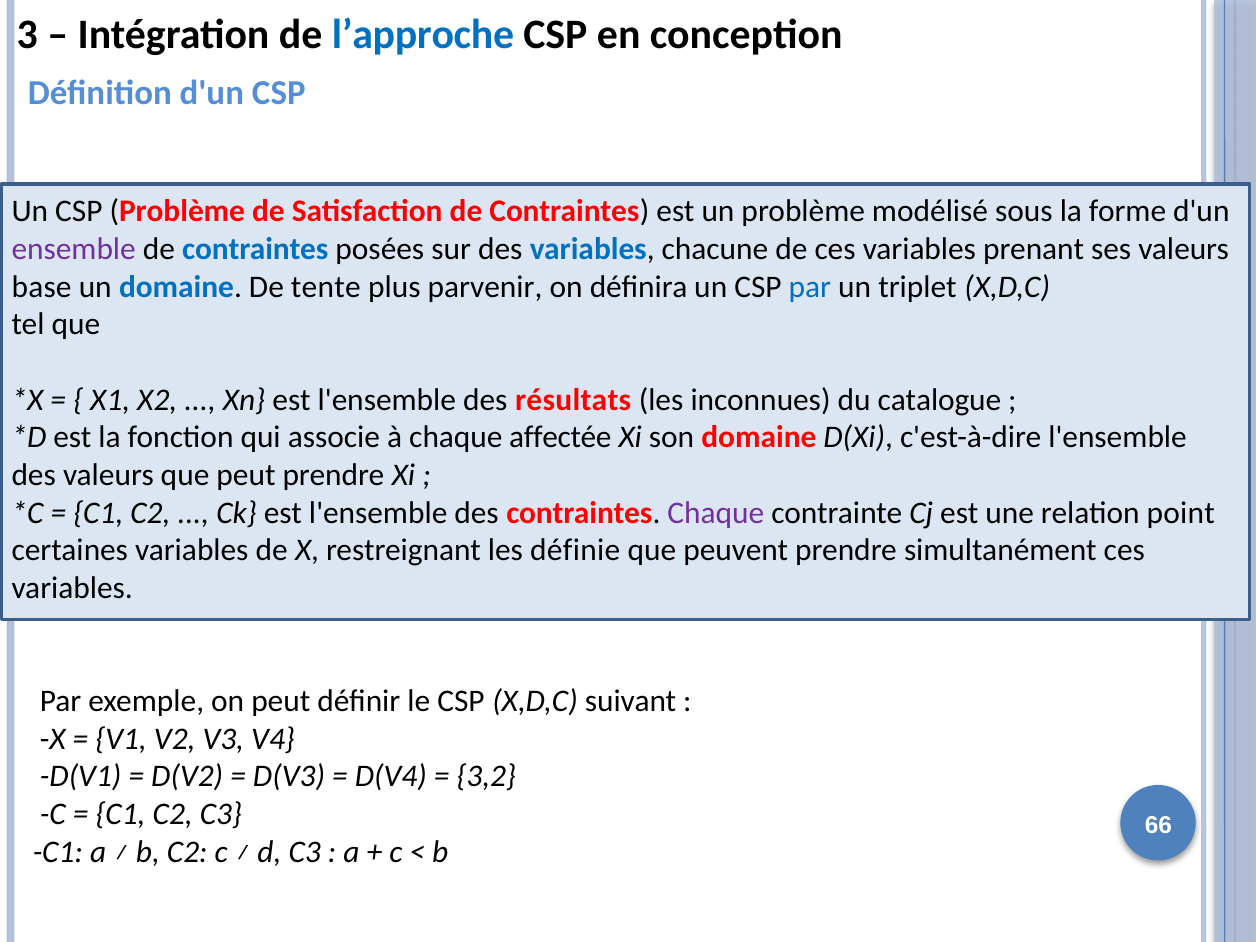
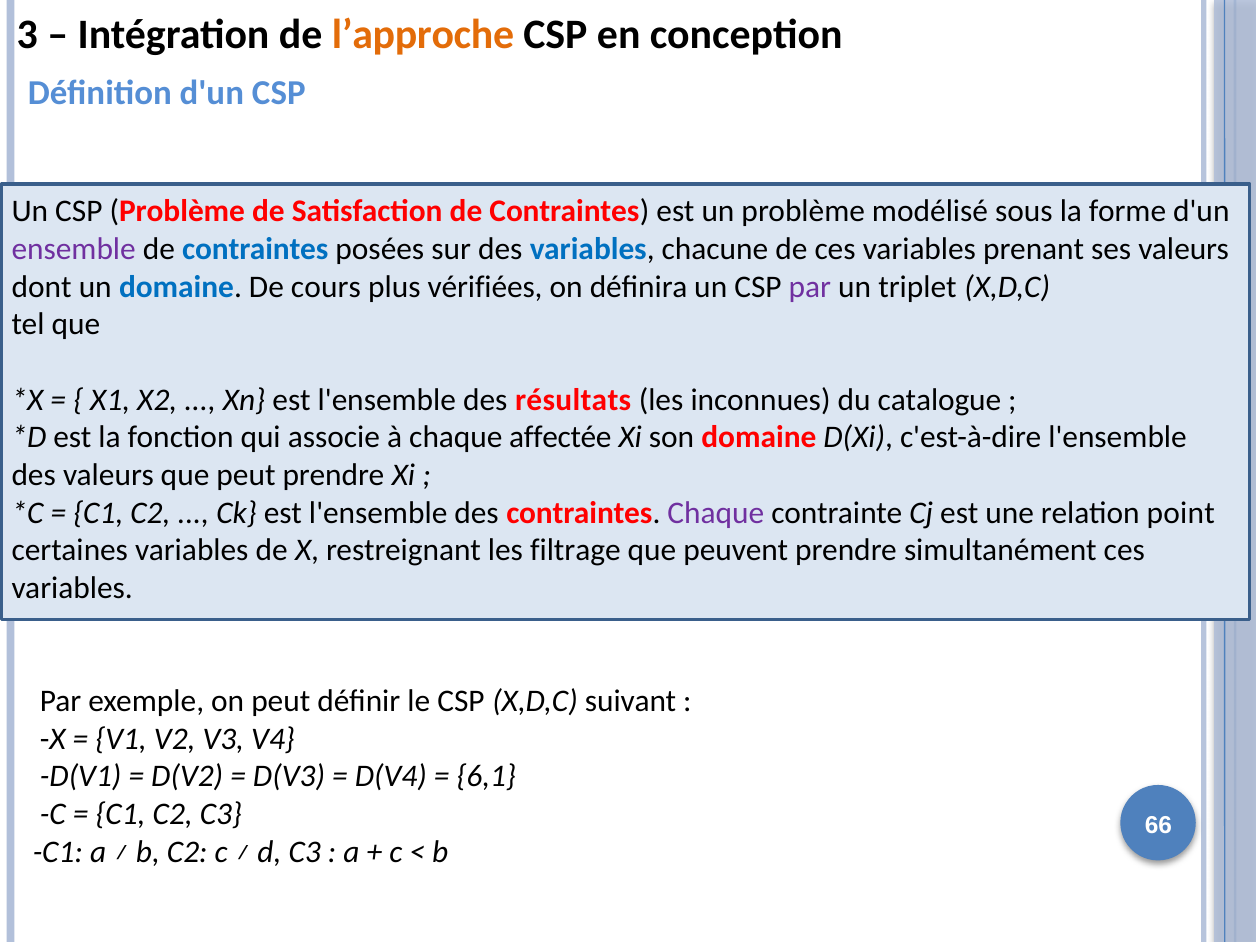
l’approche colour: blue -> orange (423, 34)
base: base -> dont (42, 287)
tente: tente -> cours (326, 287)
parvenir: parvenir -> vérifiées (485, 287)
par colour: blue -> purple (810, 287)
définie: définie -> filtrage (575, 550)
3,2: 3,2 -> 6,1 (486, 777)
